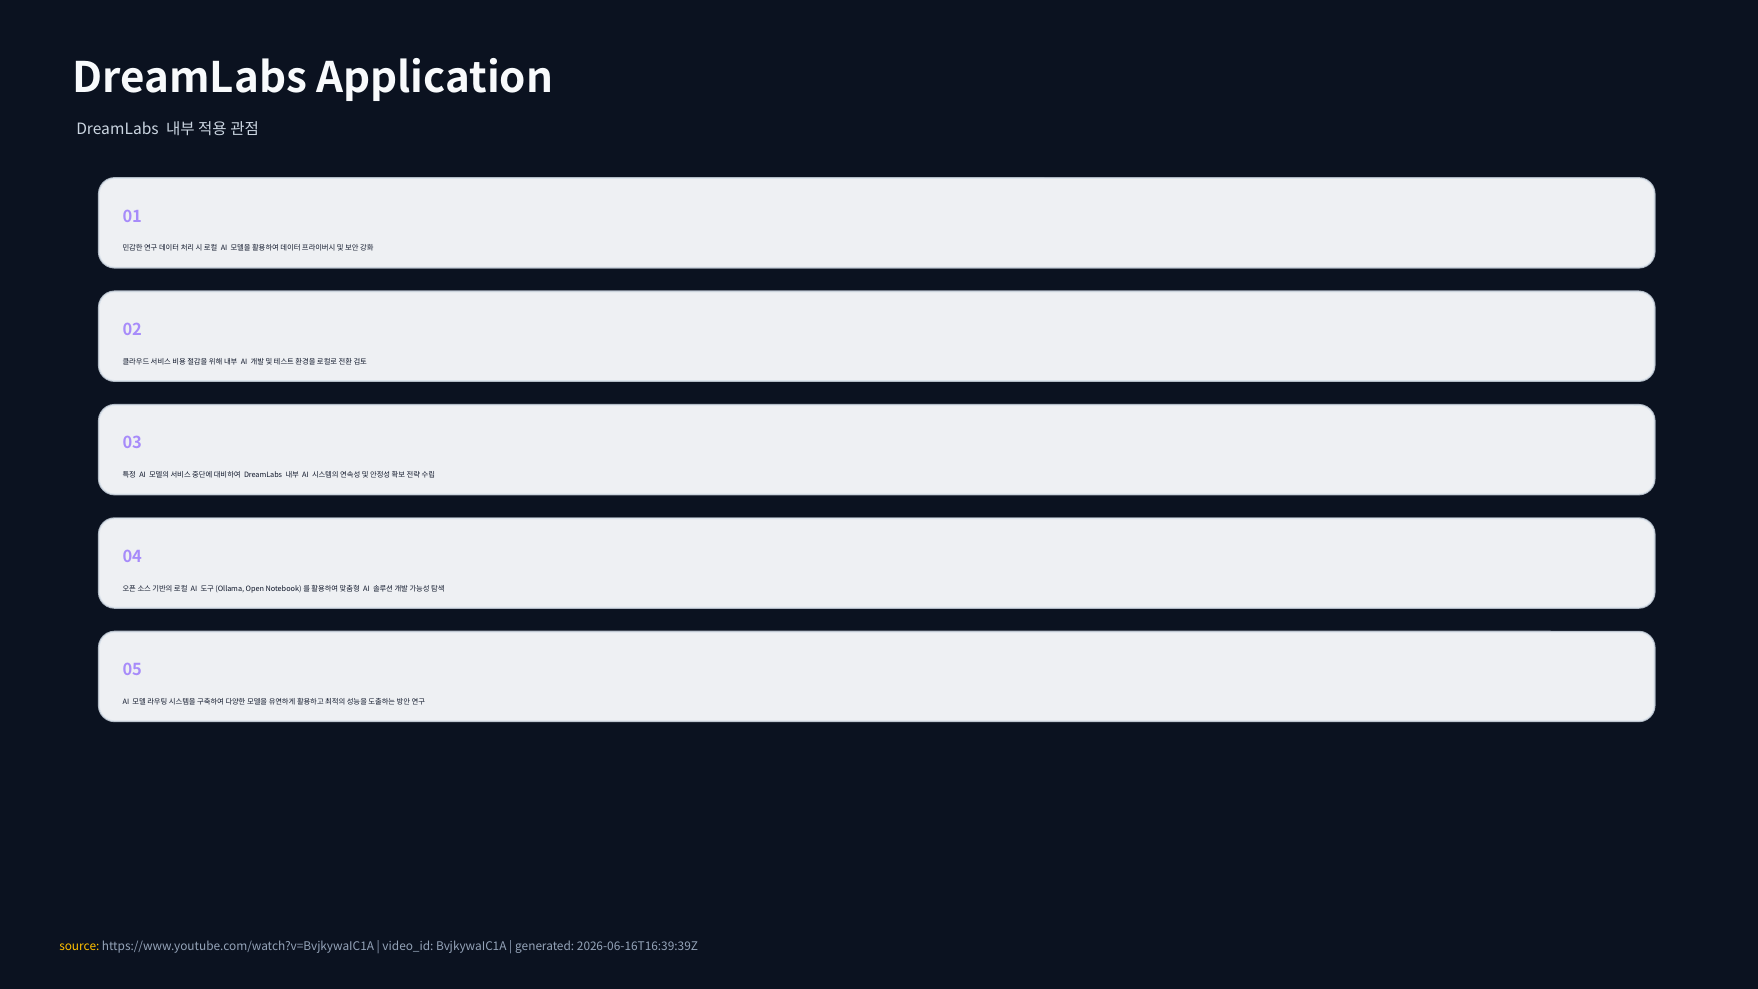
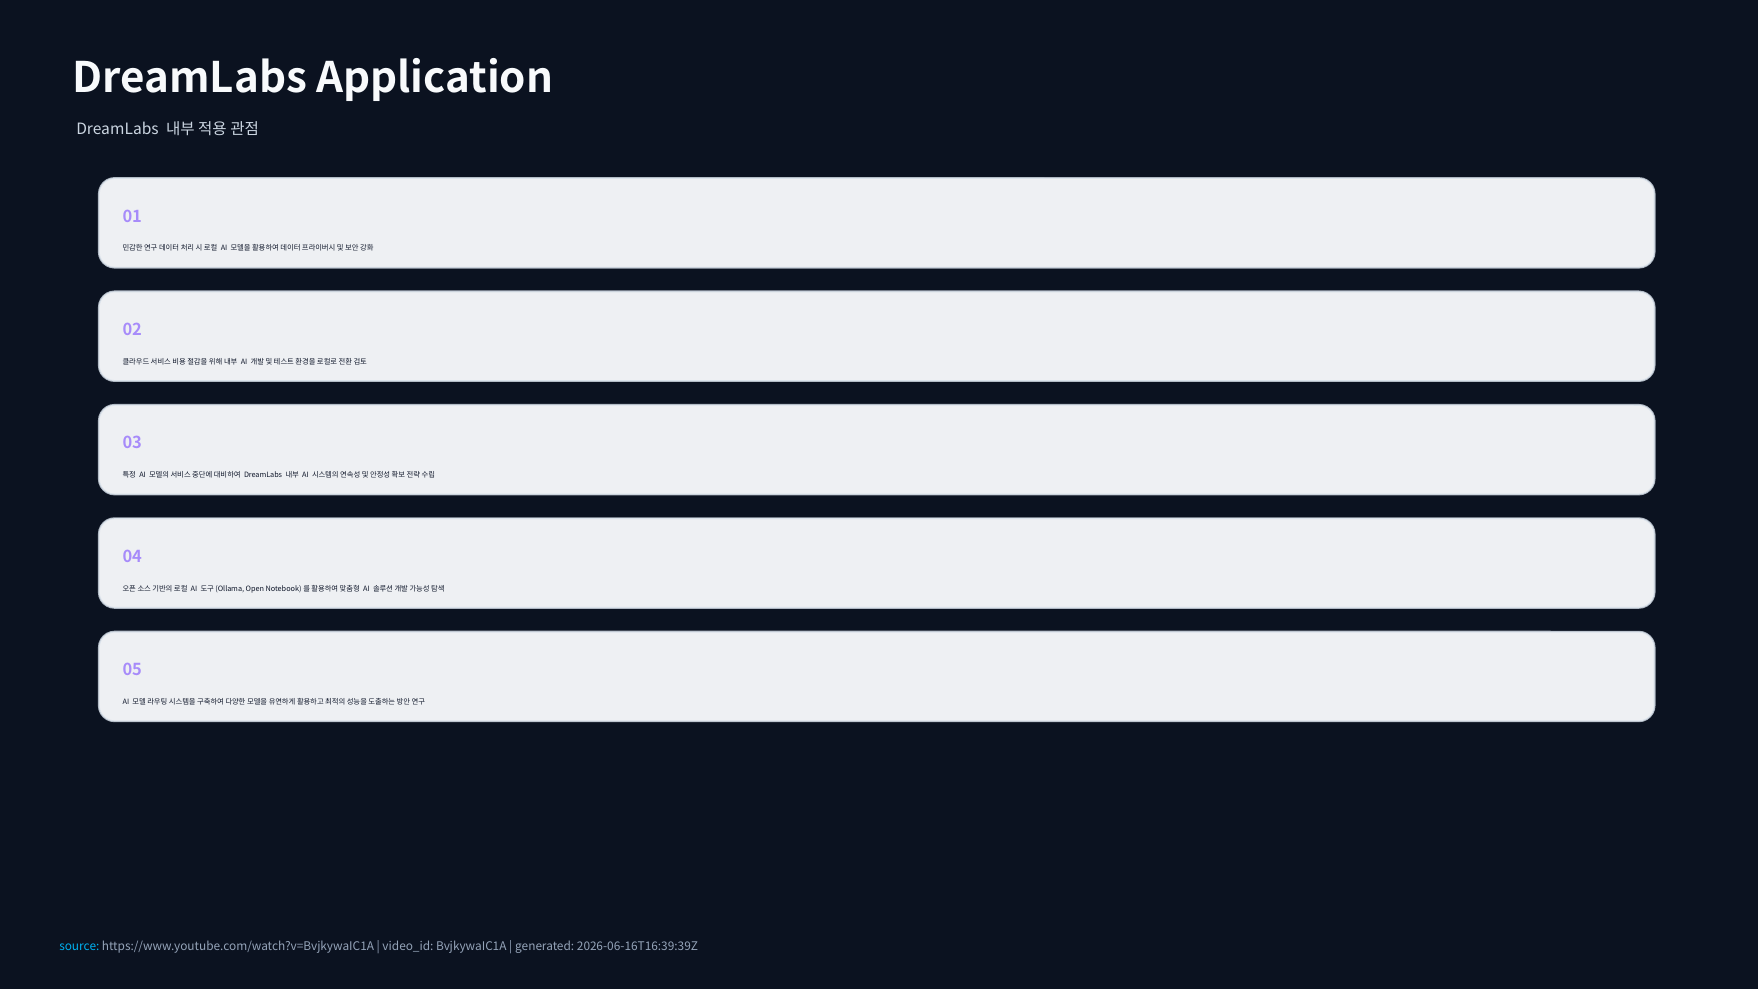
source colour: yellow -> light blue (79, 947)
